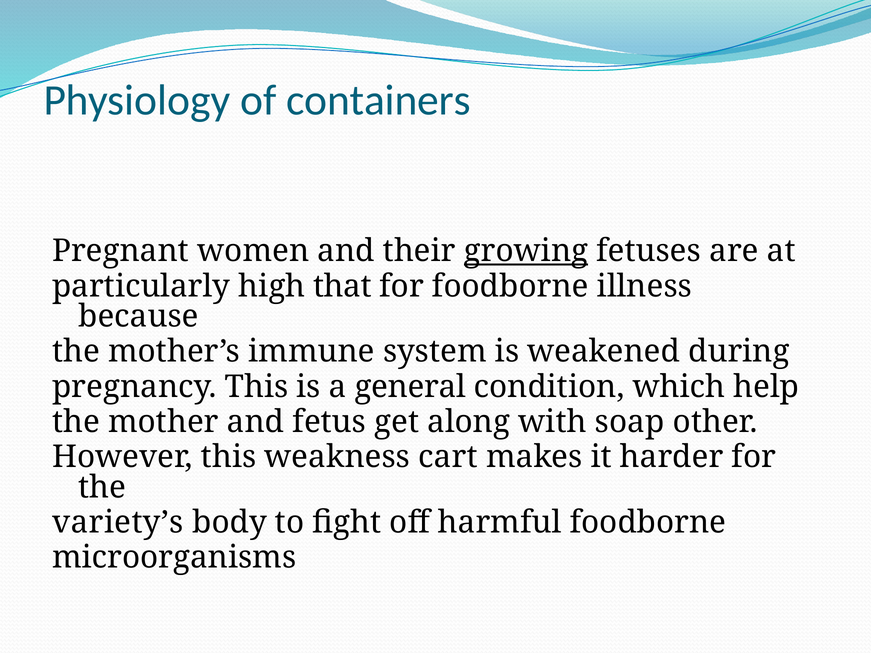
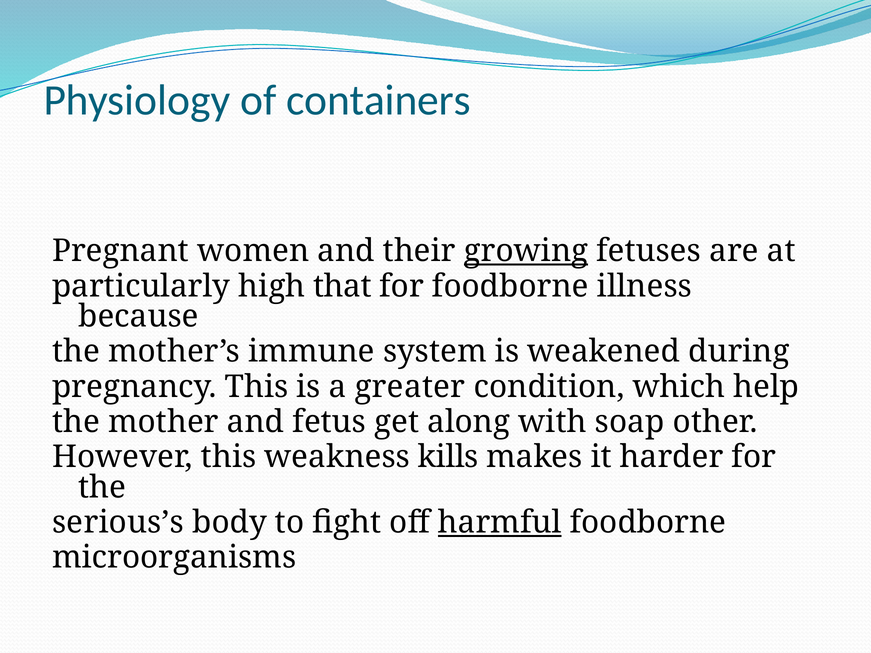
general: general -> greater (410, 387)
cart: cart -> kills (448, 457)
variety’s: variety’s -> serious’s (118, 523)
harmful underline: none -> present (500, 523)
